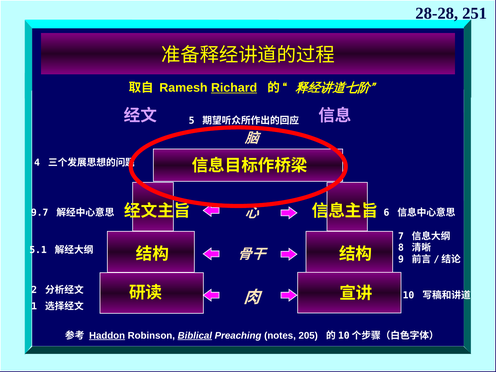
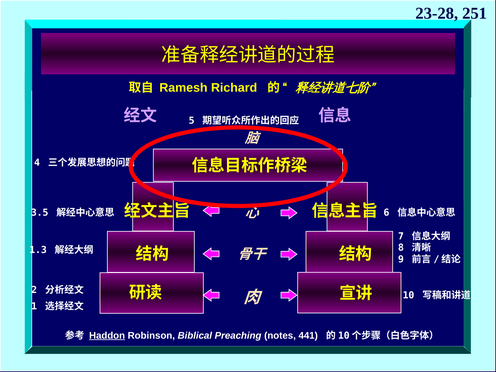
28-28: 28-28 -> 23-28 (437, 14)
Richard underline: present -> none (234, 88)
9.7: 9.7 -> 3.5 (40, 213)
5.1: 5.1 -> 1.3 (38, 250)
Biblical underline: present -> none (195, 335)
205: 205 -> 441 (308, 335)
